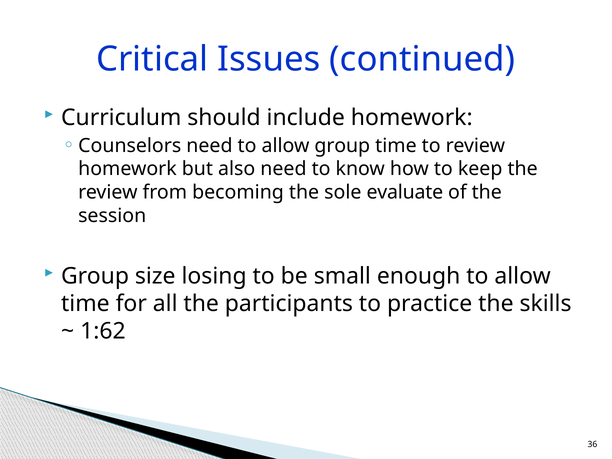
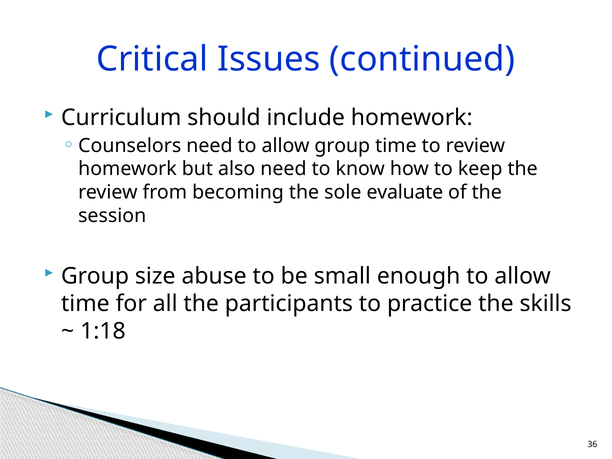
losing: losing -> abuse (214, 276)
1:62: 1:62 -> 1:18 (103, 331)
